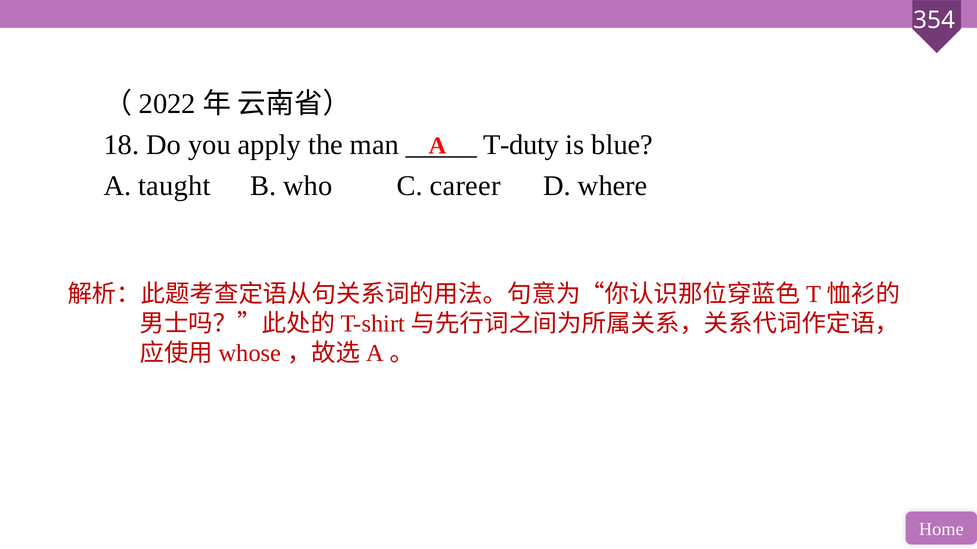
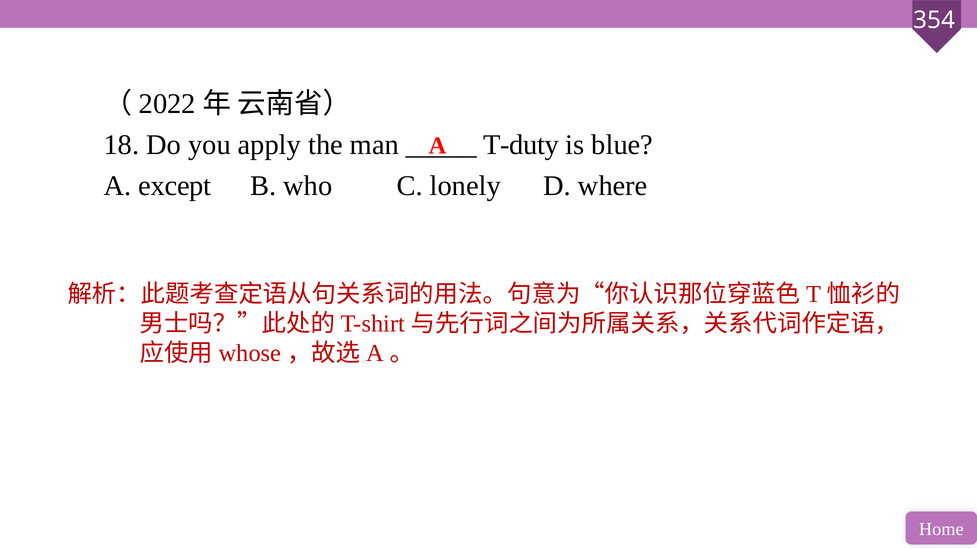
taught: taught -> except (175, 186)
career: career -> lonely (465, 186)
